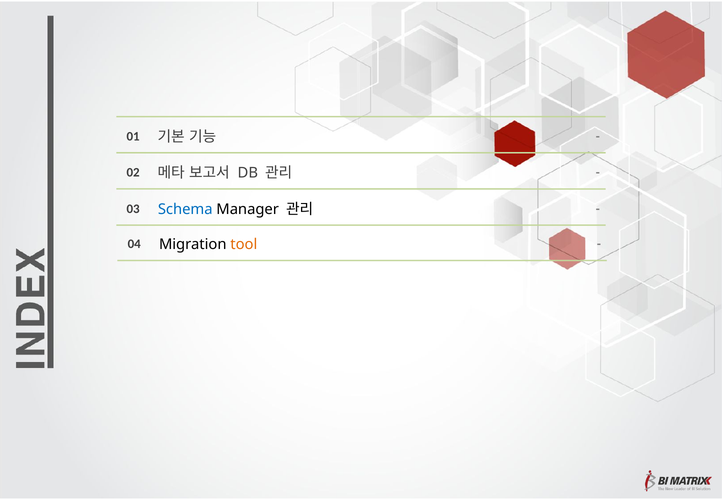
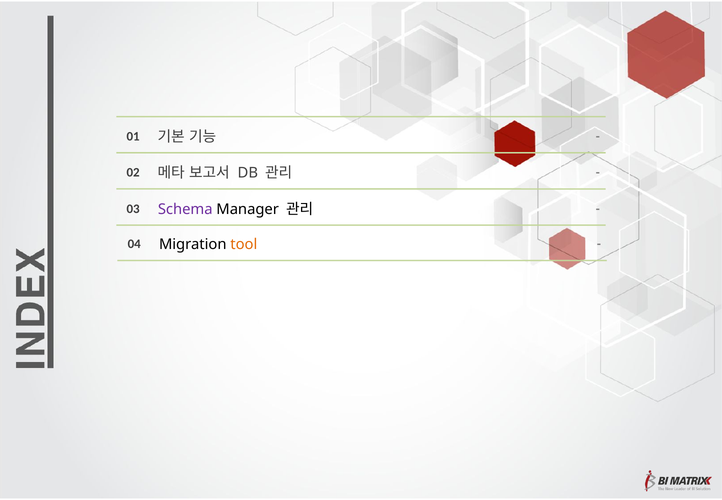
Schema colour: blue -> purple (185, 209)
